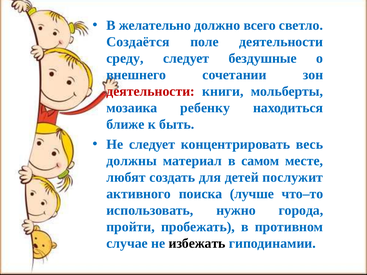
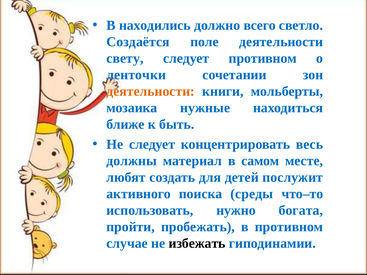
желательно: желательно -> находились (155, 25)
среду: среду -> свету (125, 58)
следует бездушные: бездушные -> противном (263, 58)
внешнего: внешнего -> ленточки (136, 75)
деятельности colour: red -> orange (151, 92)
ребенку: ребенку -> нужные (205, 108)
лучше: лучше -> среды (252, 194)
города: города -> богата (301, 210)
